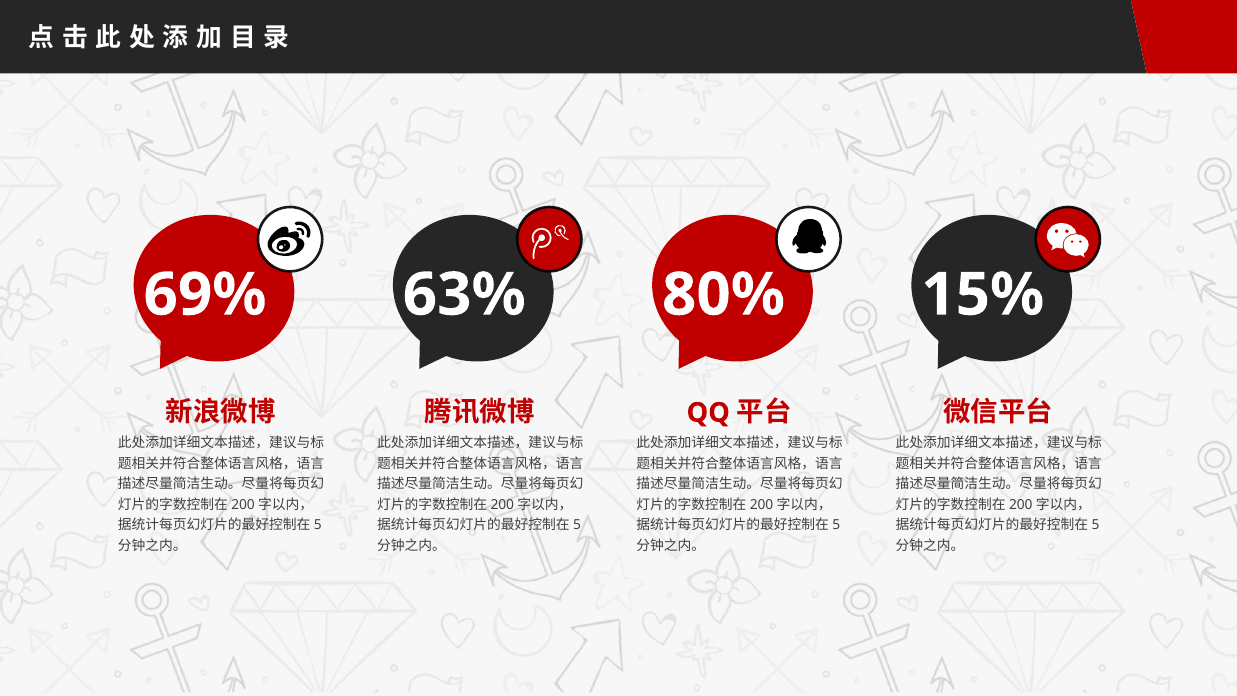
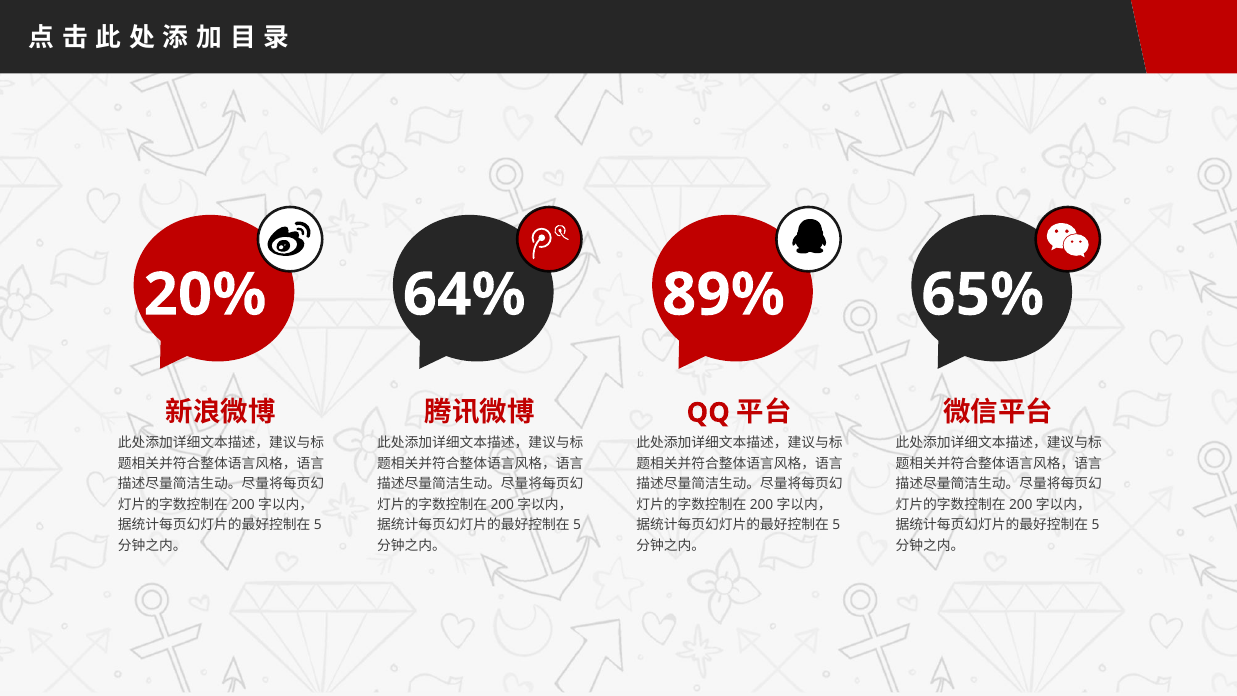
69%: 69% -> 20% (205, 295)
63%: 63% -> 64% (464, 295)
80%: 80% -> 89% (724, 295)
15%: 15% -> 65% (983, 295)
